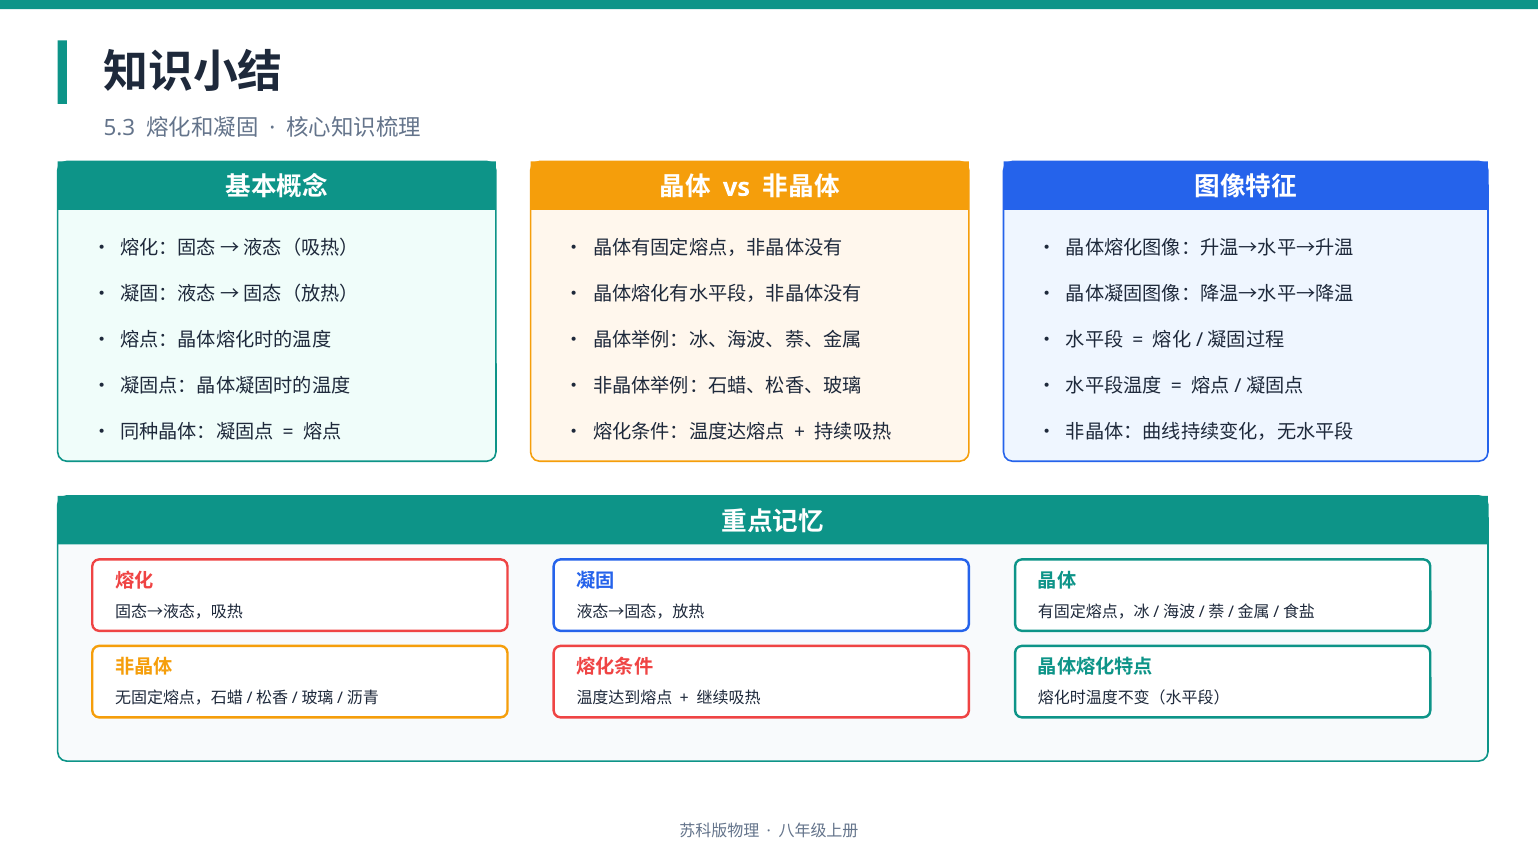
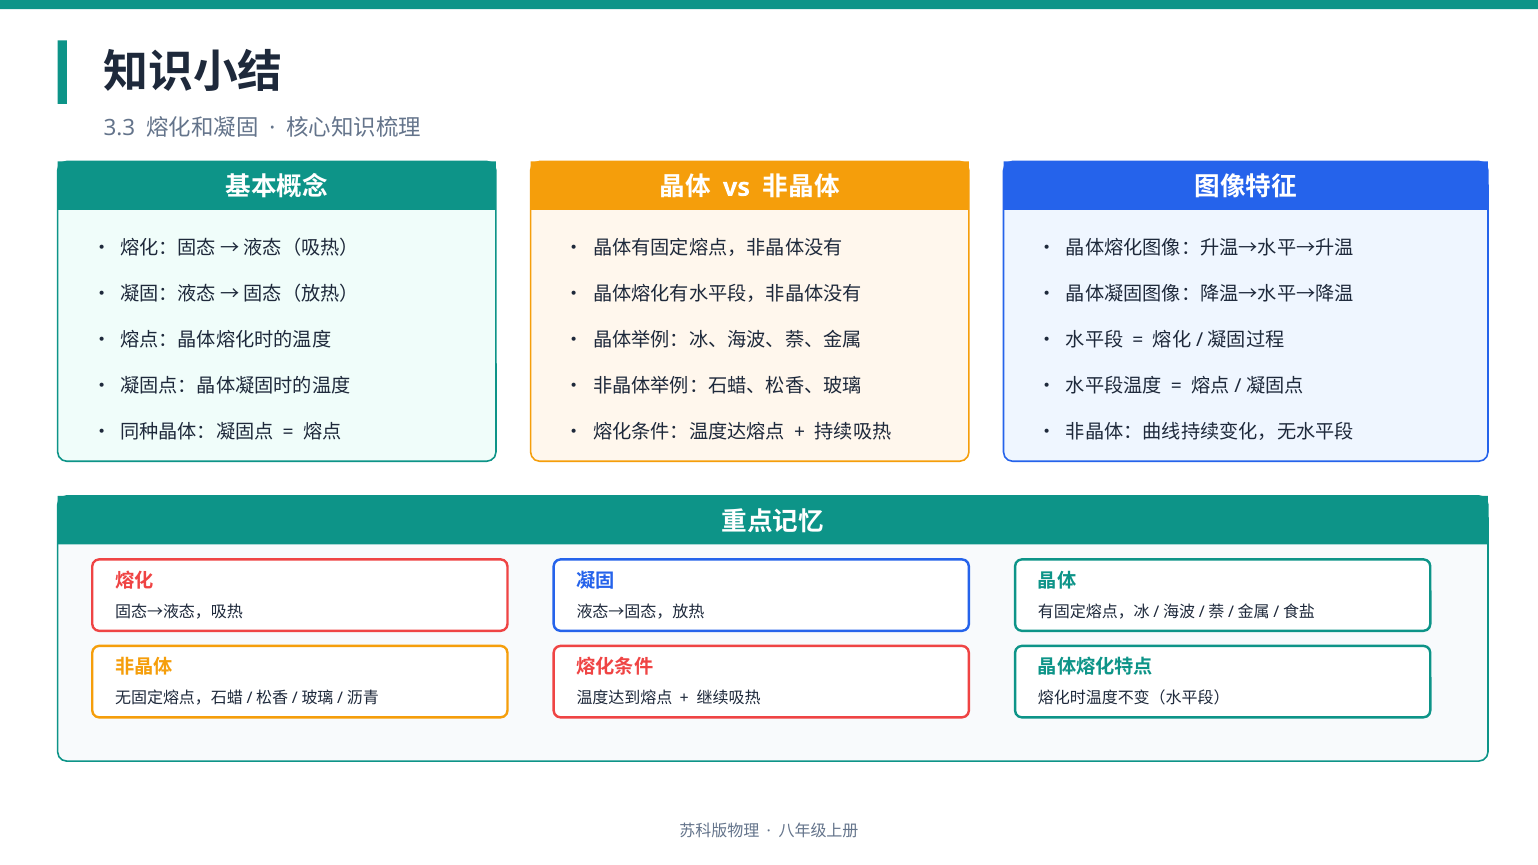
5.3: 5.3 -> 3.3 (119, 128)
